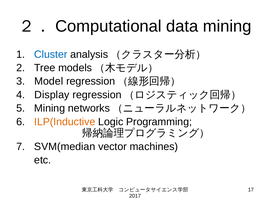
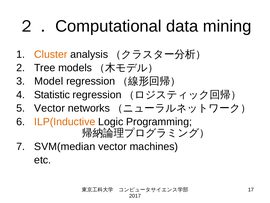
Cluster colour: blue -> orange (51, 54)
Display: Display -> Statistic (52, 95)
Mining: Mining -> Vector (50, 108)
